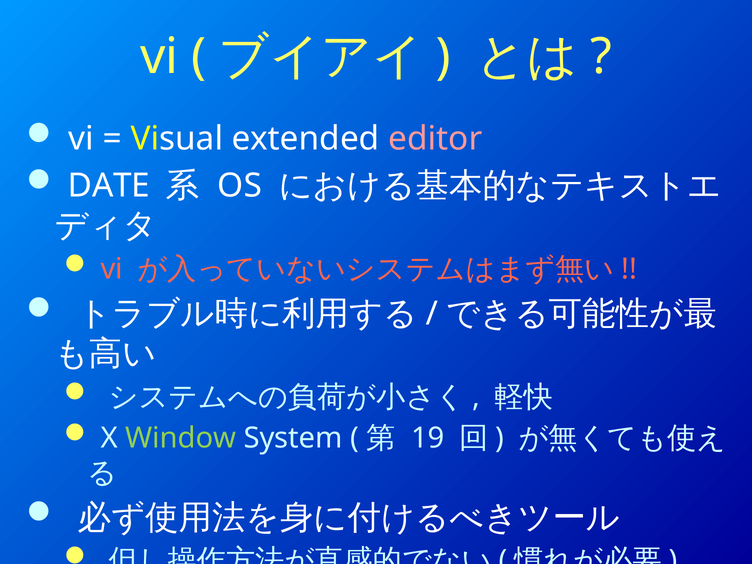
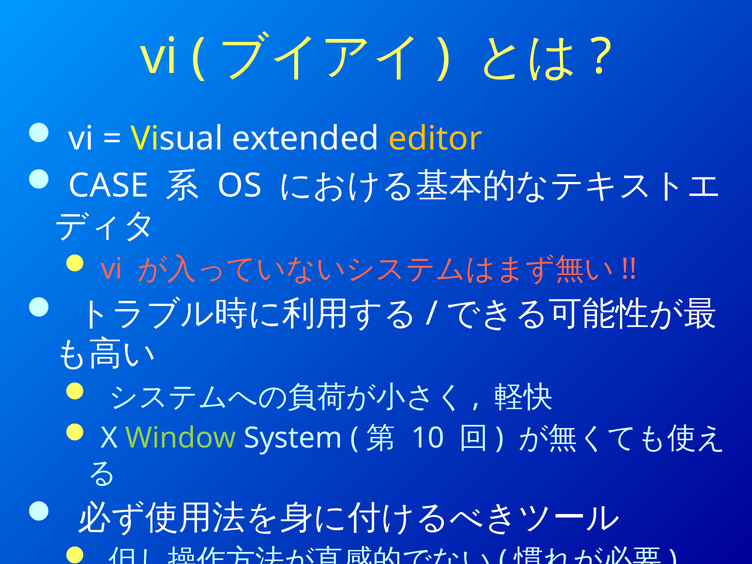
editor colour: pink -> yellow (435, 139)
DATE: DATE -> CASE (109, 186)
19: 19 -> 10 (428, 438)
